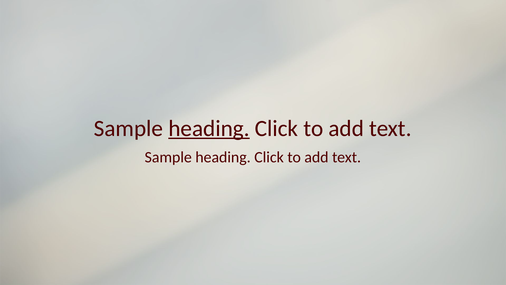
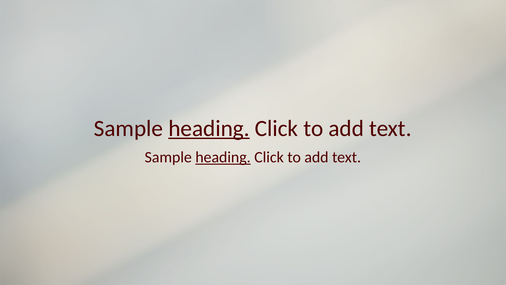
heading underline: none -> present (223, 157)
